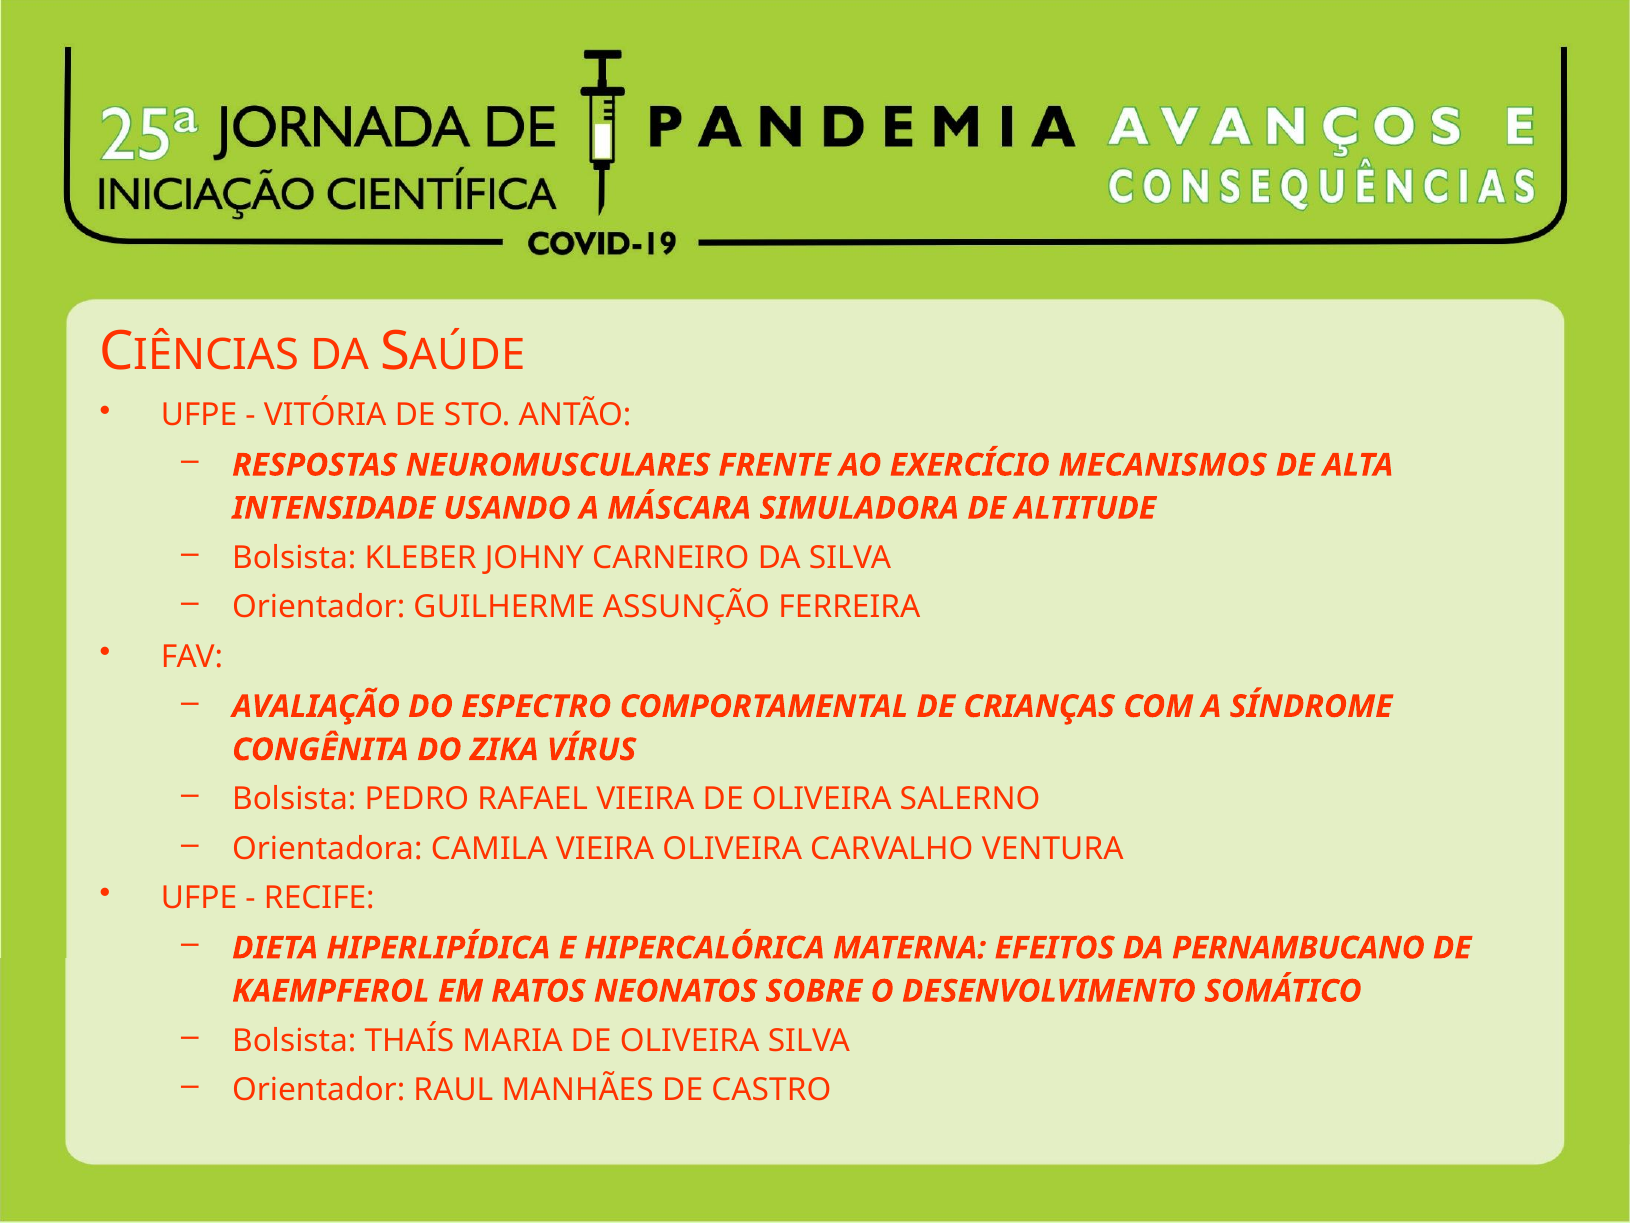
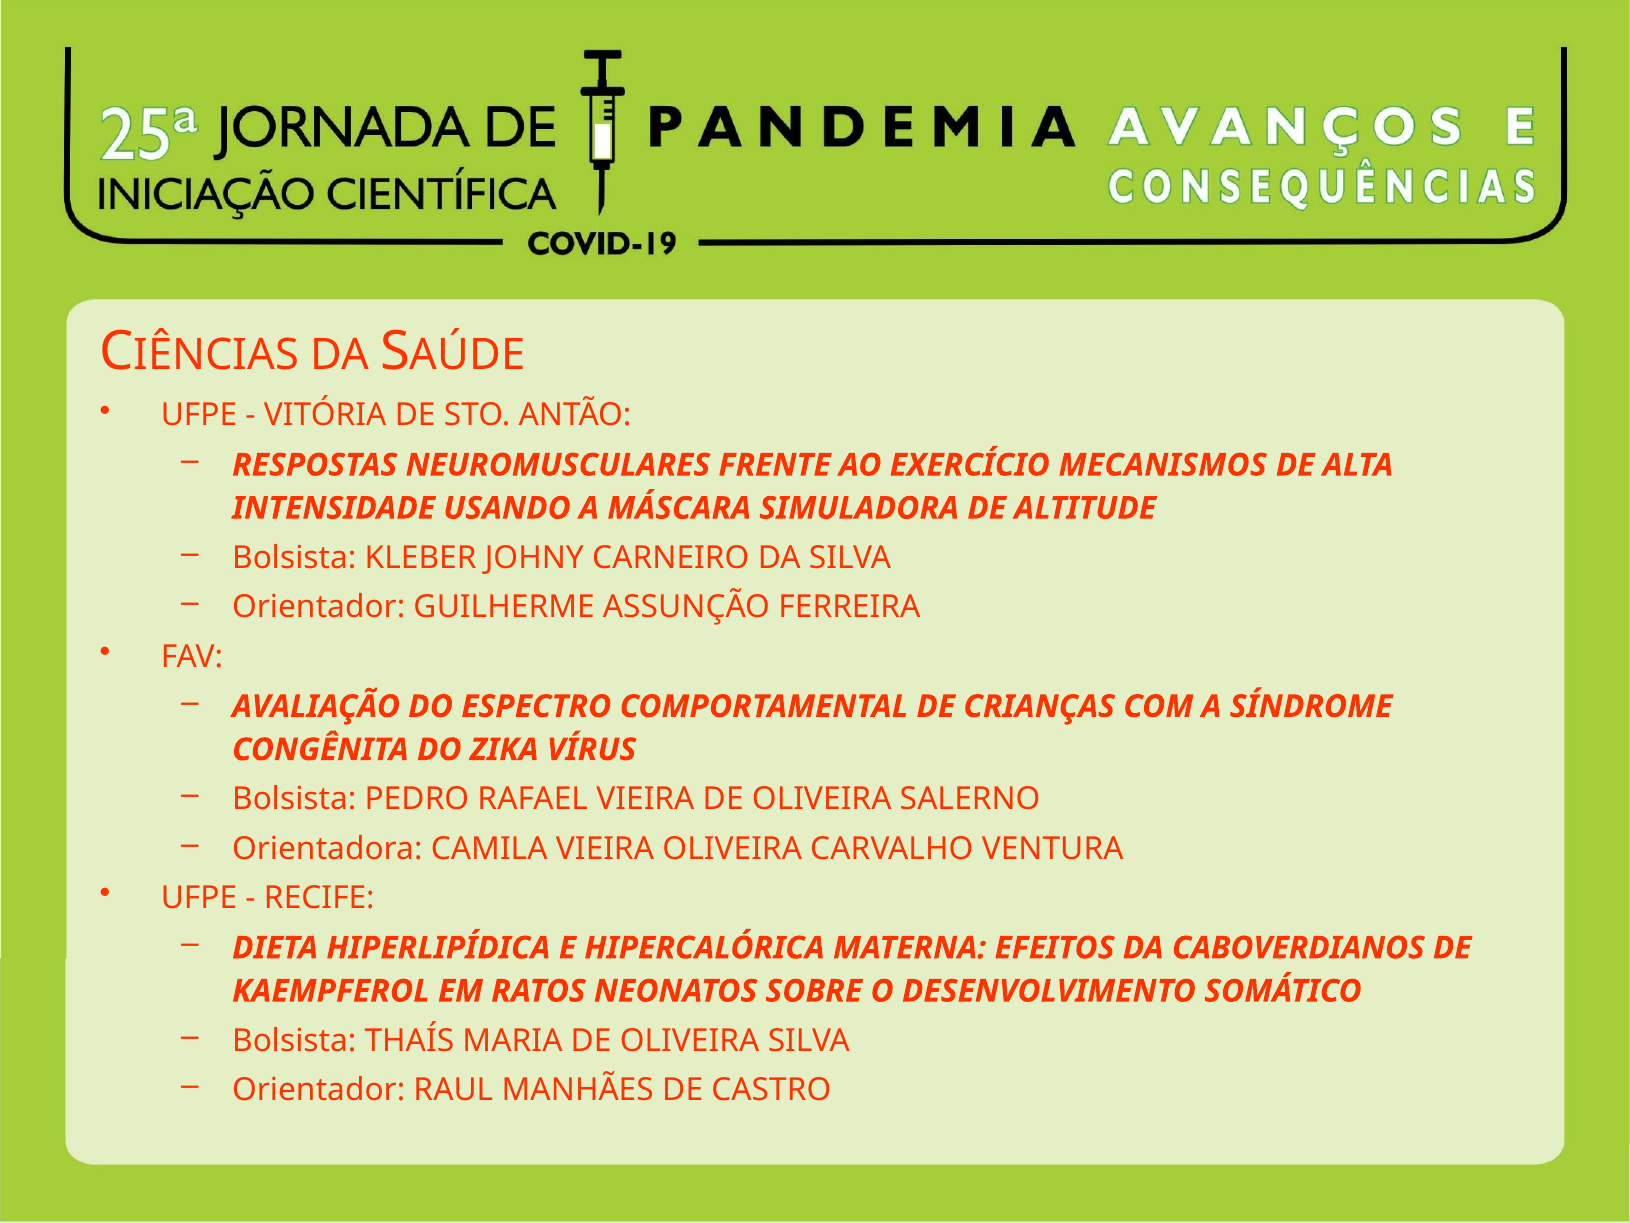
PERNAMBUCANO: PERNAMBUCANO -> CABOVERDIANOS (1298, 948)
